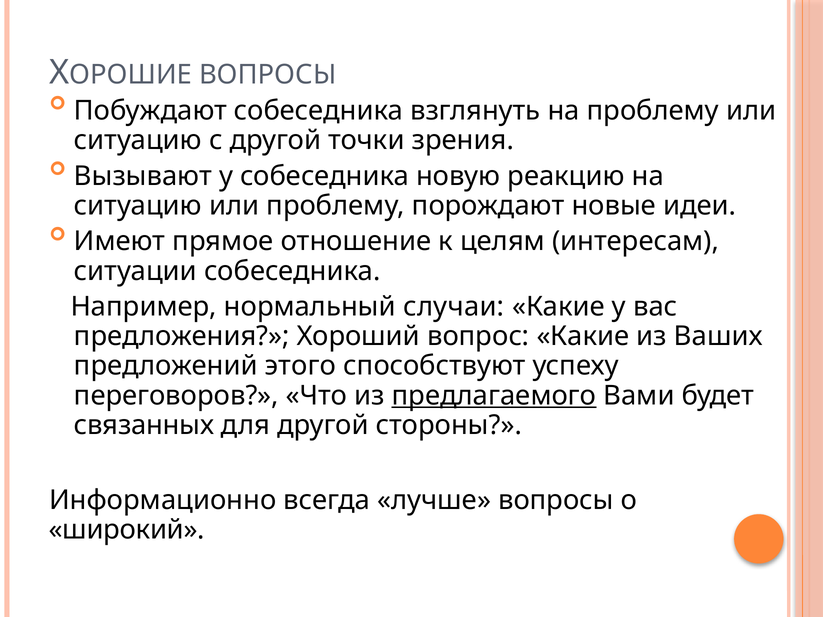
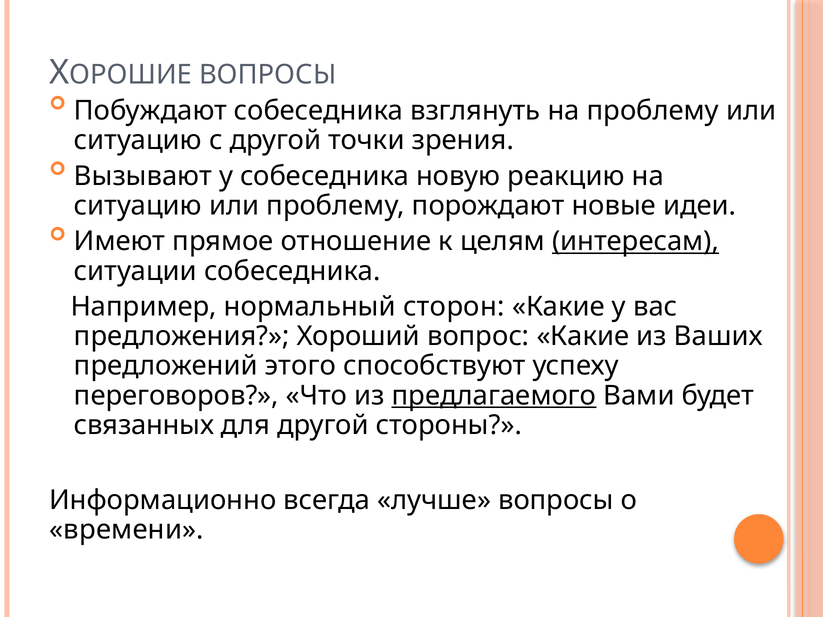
интересам underline: none -> present (636, 241)
случаи: случаи -> сторон (454, 307)
широкий: широкий -> времени (127, 530)
